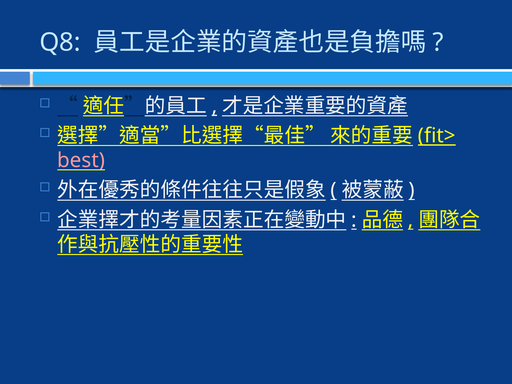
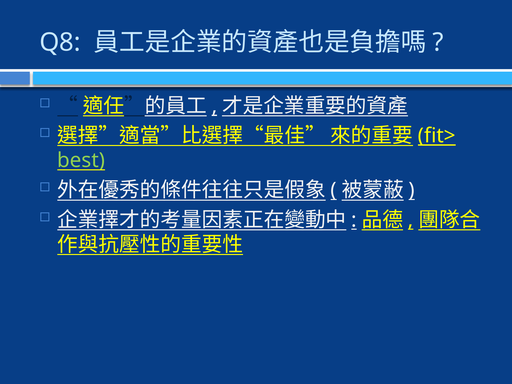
best colour: pink -> light green (81, 160)
